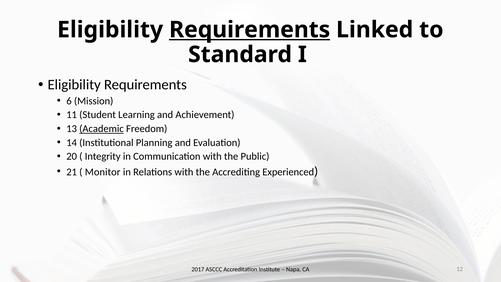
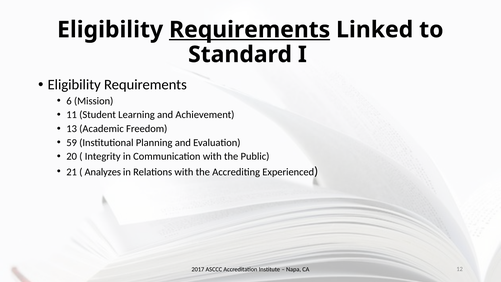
Academic underline: present -> none (102, 129)
14: 14 -> 59 (72, 142)
Monitor: Monitor -> Analyzes (103, 172)
